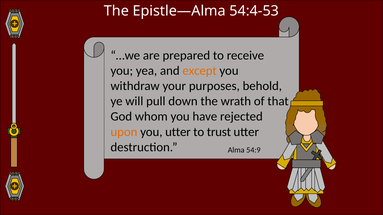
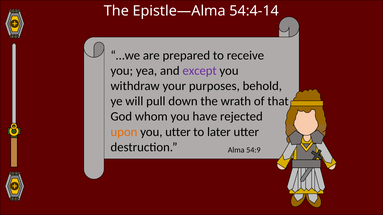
54:4-53: 54:4-53 -> 54:4-14 (254, 11)
except colour: orange -> purple (200, 71)
trust: trust -> later (219, 132)
